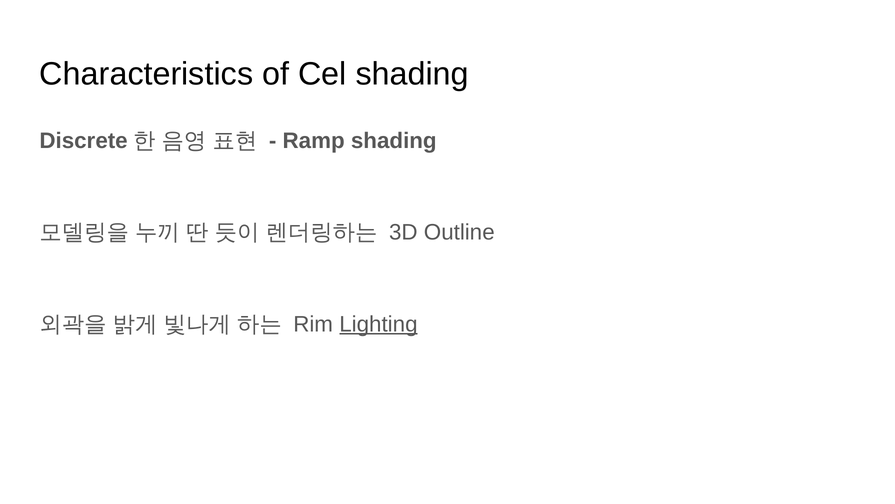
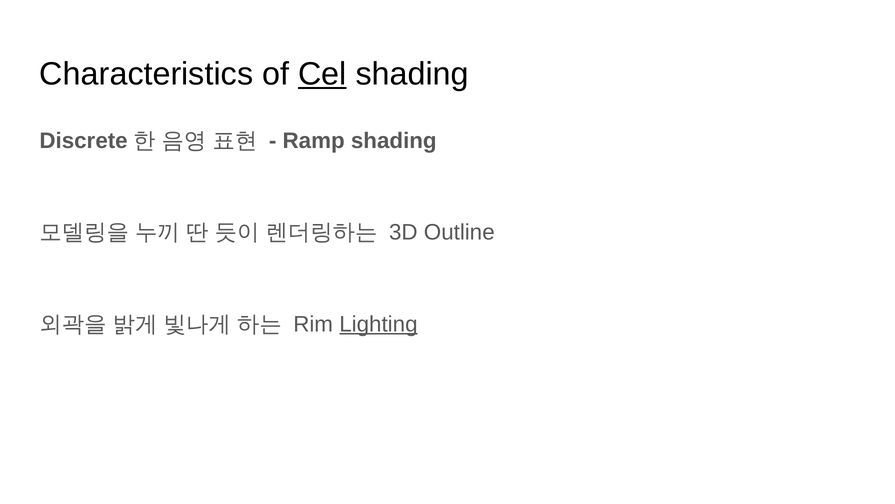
Cel underline: none -> present (322, 74)
